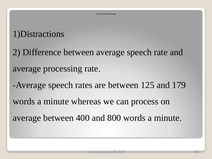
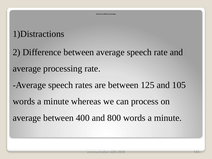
179: 179 -> 105 (179, 85)
